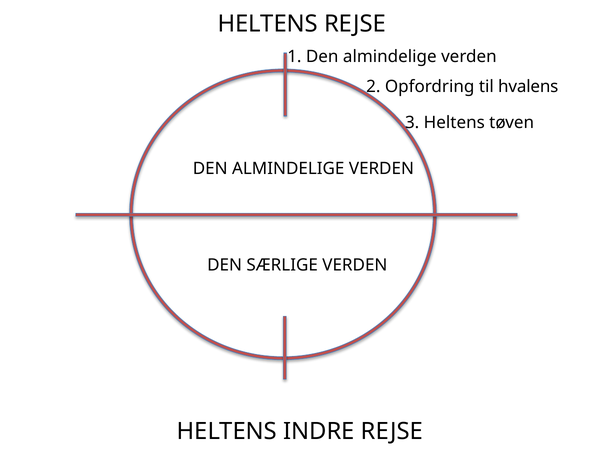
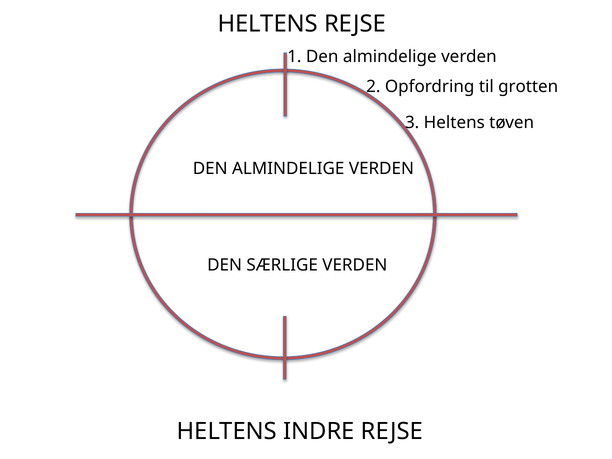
hvalens: hvalens -> grotten (528, 87)
